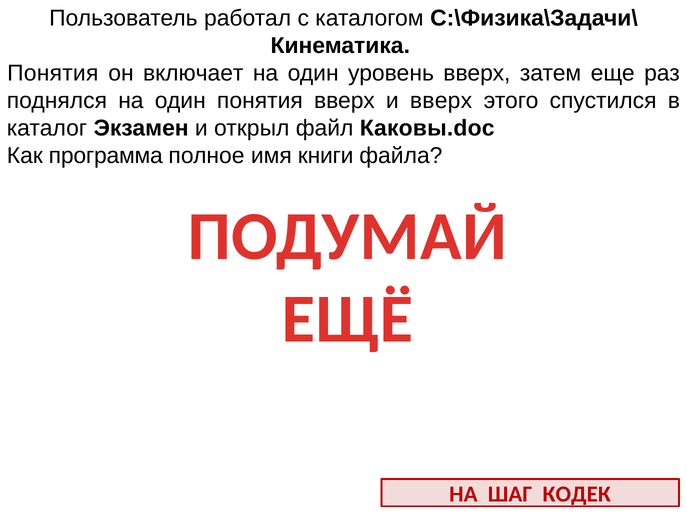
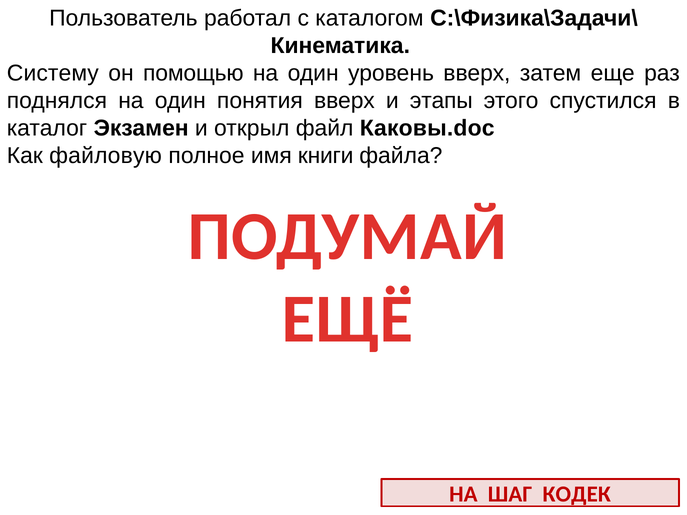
Понятия: Понятия -> Систему (53, 73)
включает: включает -> помощью (193, 73)
и вверх: вверх -> этапы (441, 101)
программа: программа -> файловую (106, 156)
